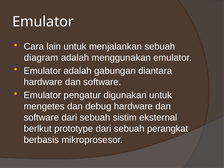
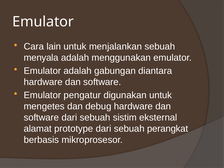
diagram: diagram -> menyala (41, 58)
berlkut: berlkut -> alamat (38, 129)
